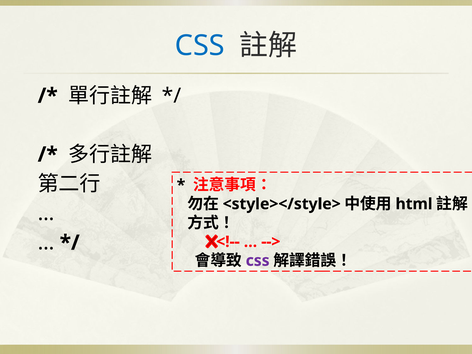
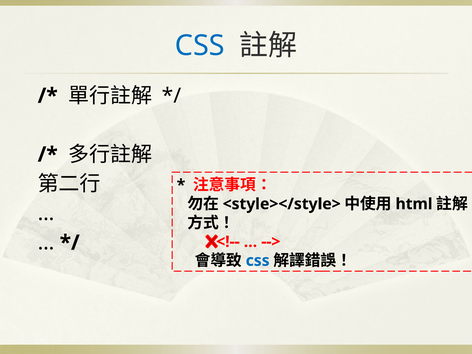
css colour: purple -> blue (258, 261)
